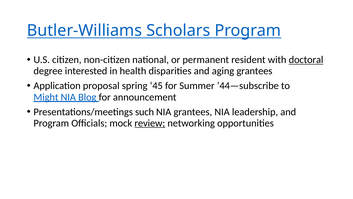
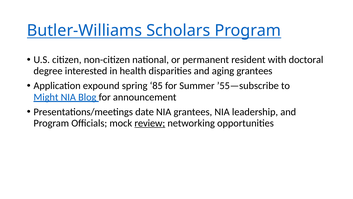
doctoral underline: present -> none (306, 60)
proposal: proposal -> expound (101, 86)
45: 45 -> 85 (156, 86)
’44—subscribe: ’44—subscribe -> ’55—subscribe (248, 86)
such: such -> date (145, 112)
